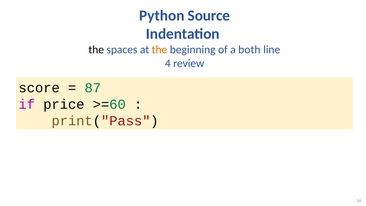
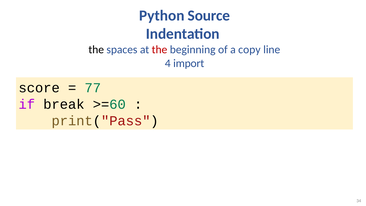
the colour: orange -> red (160, 50)
both: both -> copy (249, 50)
review: review -> import (189, 63)
87: 87 -> 77 (93, 88)
price: price -> break (64, 104)
